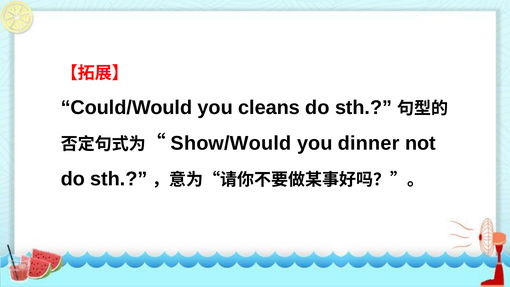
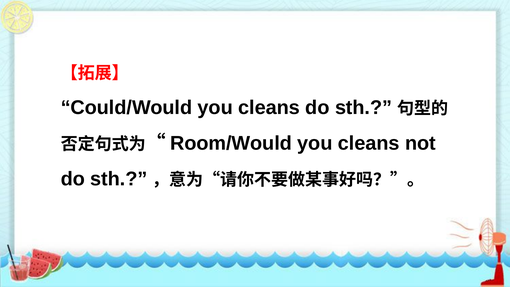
Show/Would: Show/Would -> Room/Would (231, 143)
dinner: dinner -> cleans (369, 143)
